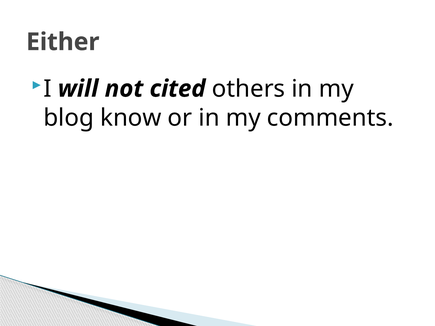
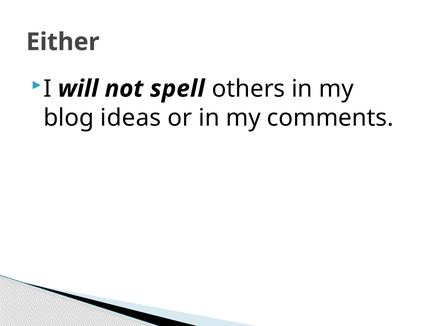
cited: cited -> spell (177, 89)
know: know -> ideas (131, 118)
